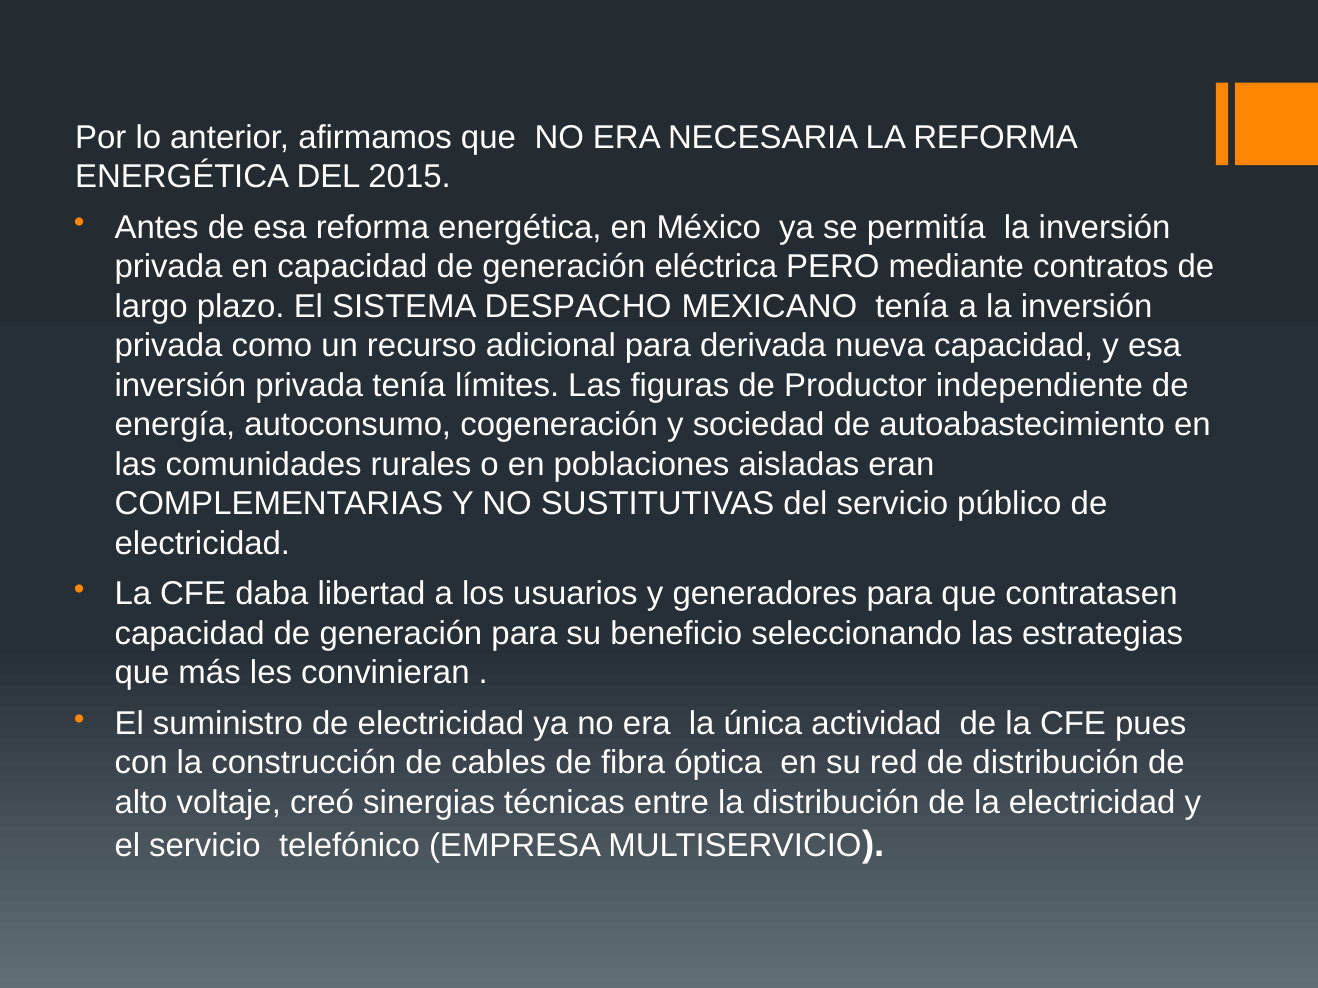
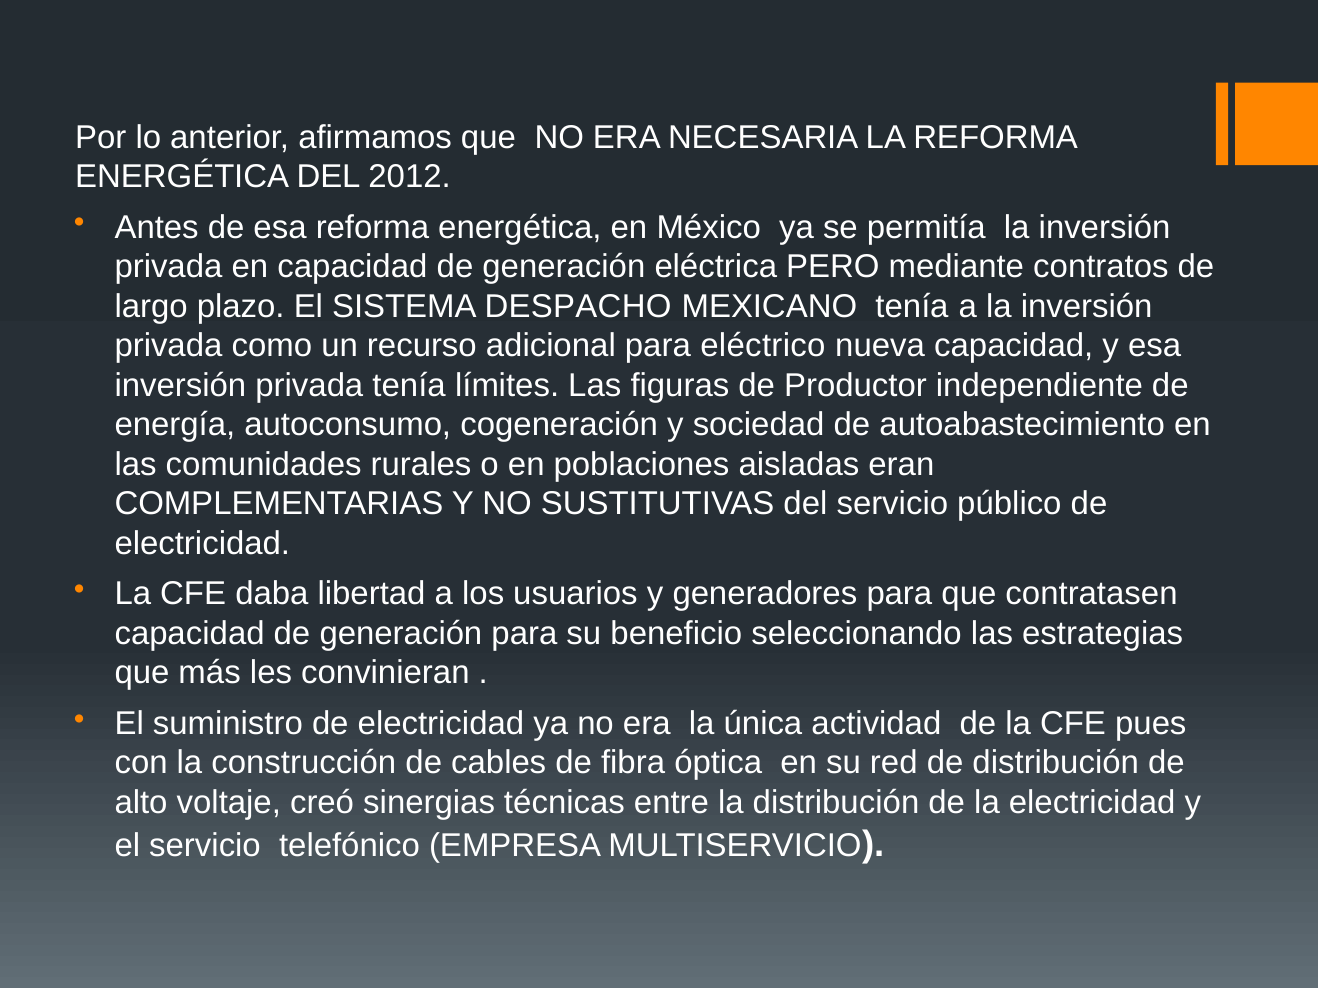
2015: 2015 -> 2012 (410, 177)
derivada: derivada -> eléctrico (763, 346)
